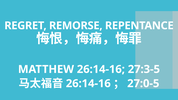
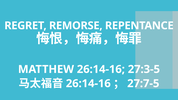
27:0-5: 27:0-5 -> 27:7-5 (143, 84)
